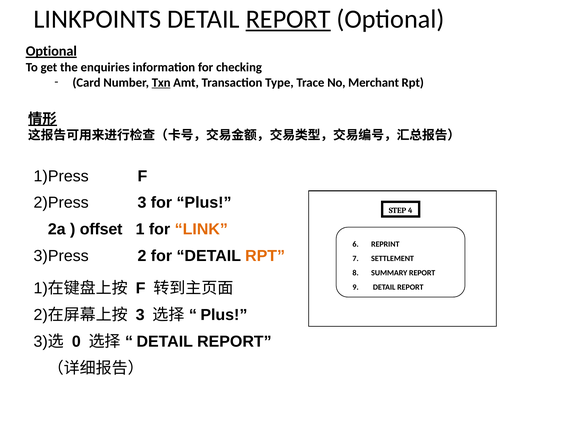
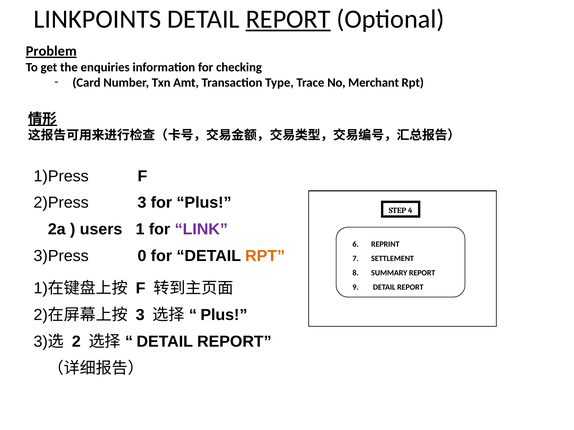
Optional: Optional -> Problem (51, 51)
Txn underline: present -> none (161, 83)
offset: offset -> users (101, 230)
LINK colour: orange -> purple (201, 230)
2: 2 -> 0 (142, 256)
0: 0 -> 2 (76, 342)
